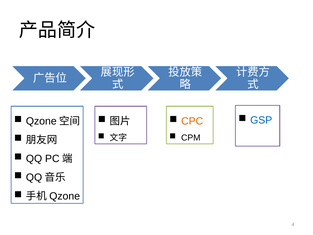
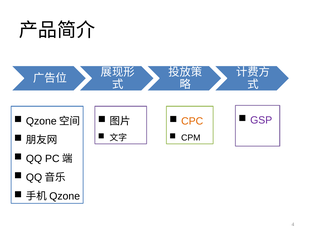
GSP colour: blue -> purple (261, 120)
